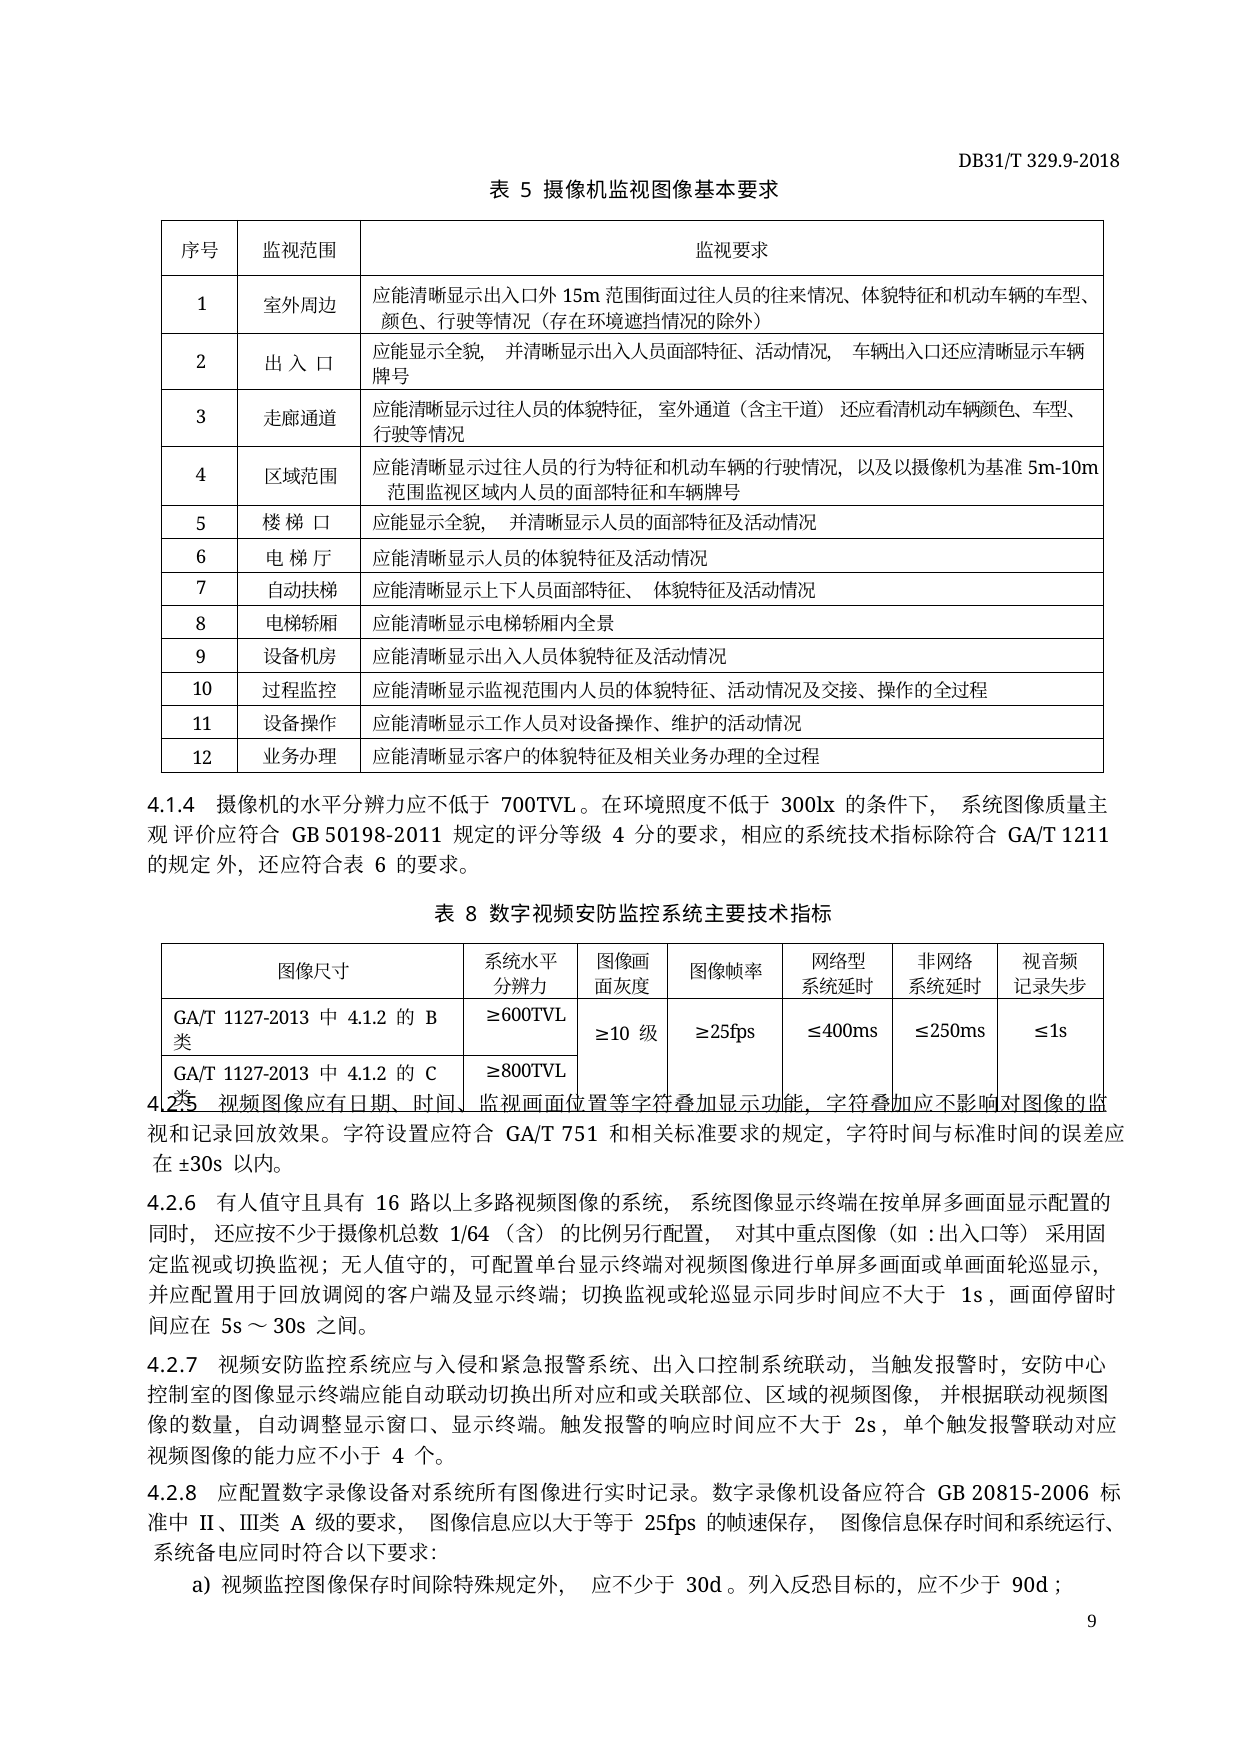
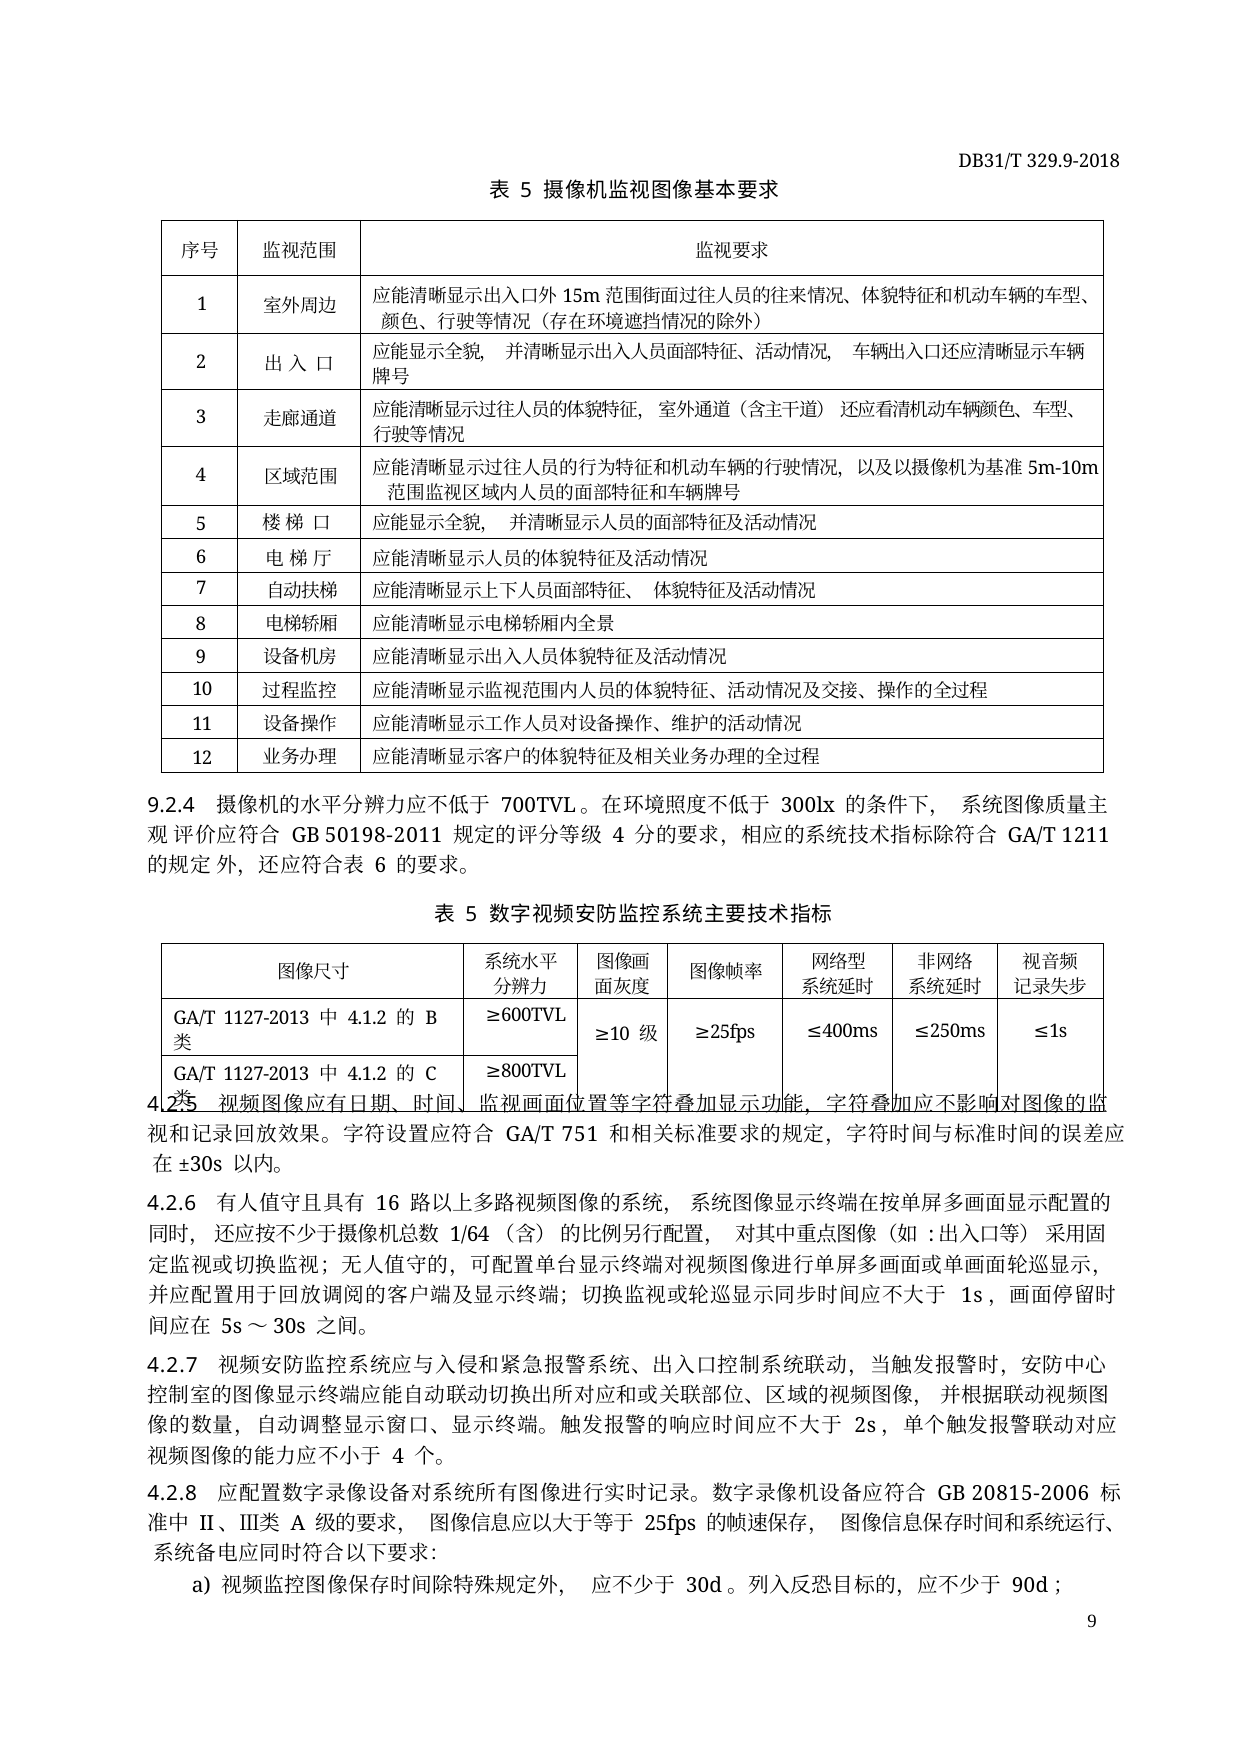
4.1.4: 4.1.4 -> 9.2.4 (171, 806)
8: 8 -> 5 (471, 915)
